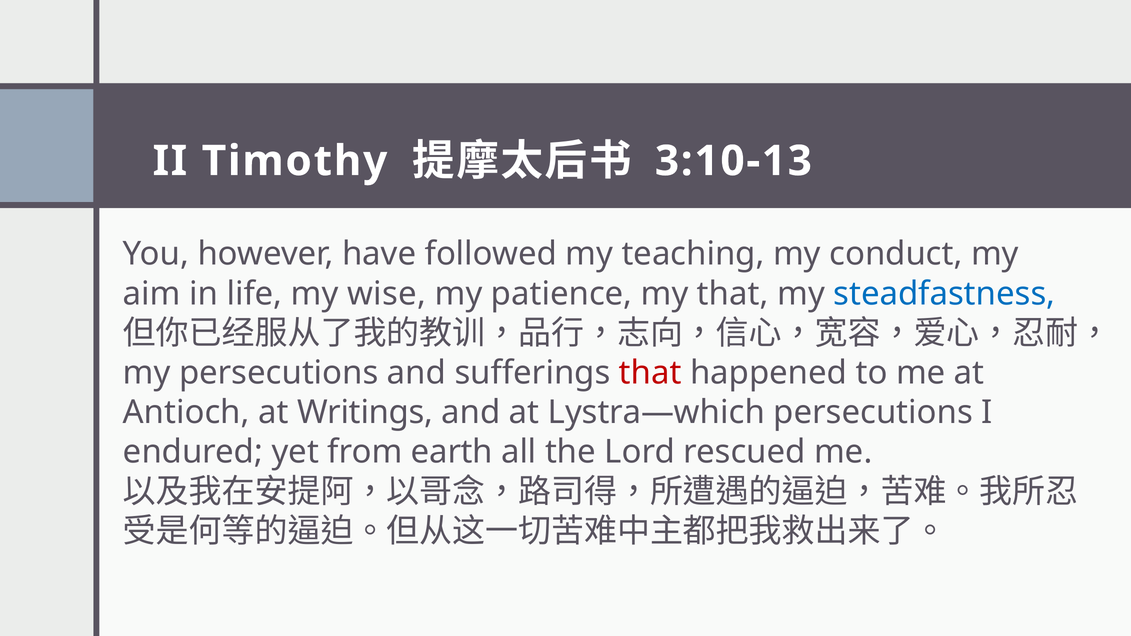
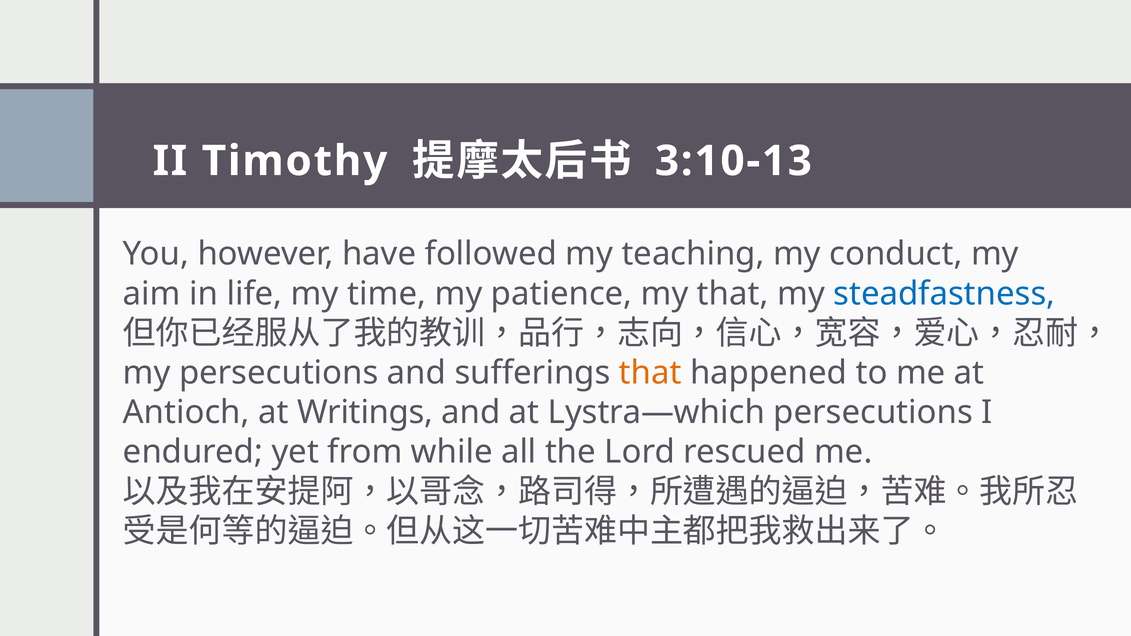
wise: wise -> time (387, 294)
that colour: red -> orange (650, 373)
earth: earth -> while (452, 452)
